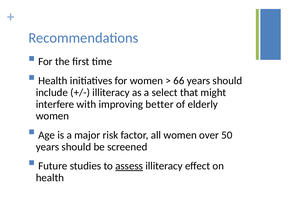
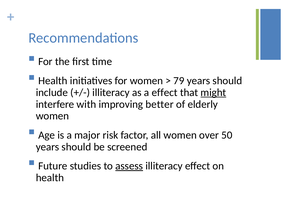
66: 66 -> 79 (179, 80)
a select: select -> effect (165, 92)
might underline: none -> present (213, 92)
